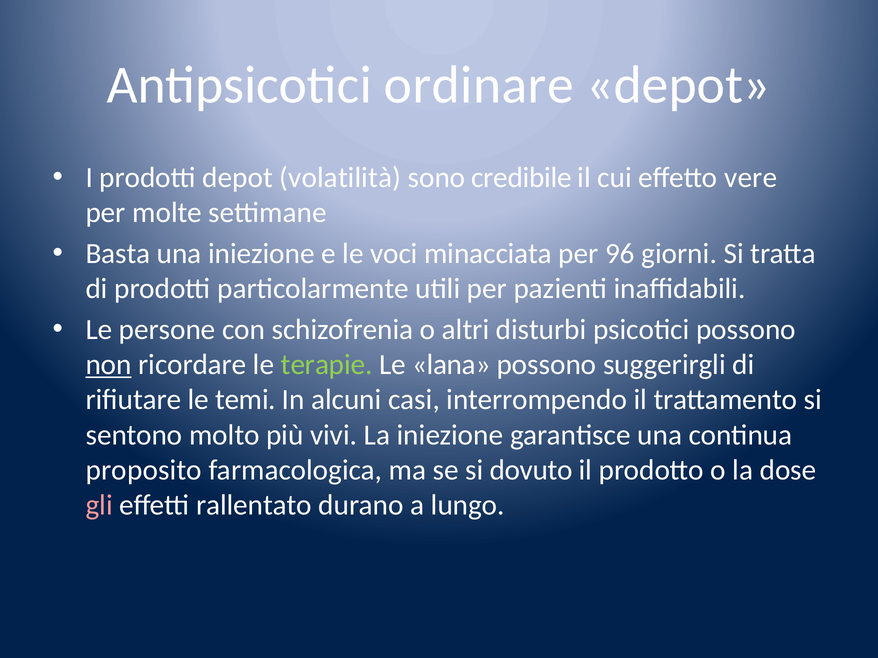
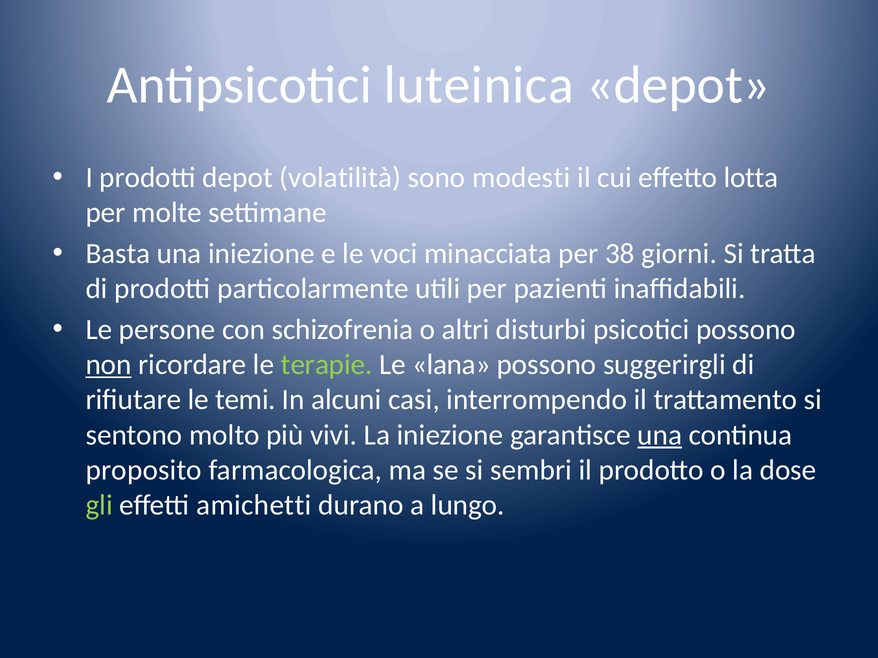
ordinare: ordinare -> luteinica (479, 85)
credibile: credibile -> modesti (521, 178)
vere: vere -> lotta (751, 178)
96: 96 -> 38 (620, 254)
una underline: none -> present (660, 435)
dovuto: dovuto -> sembri (531, 470)
gli colour: pink -> light green (99, 505)
rallentato: rallentato -> amichetti (254, 505)
